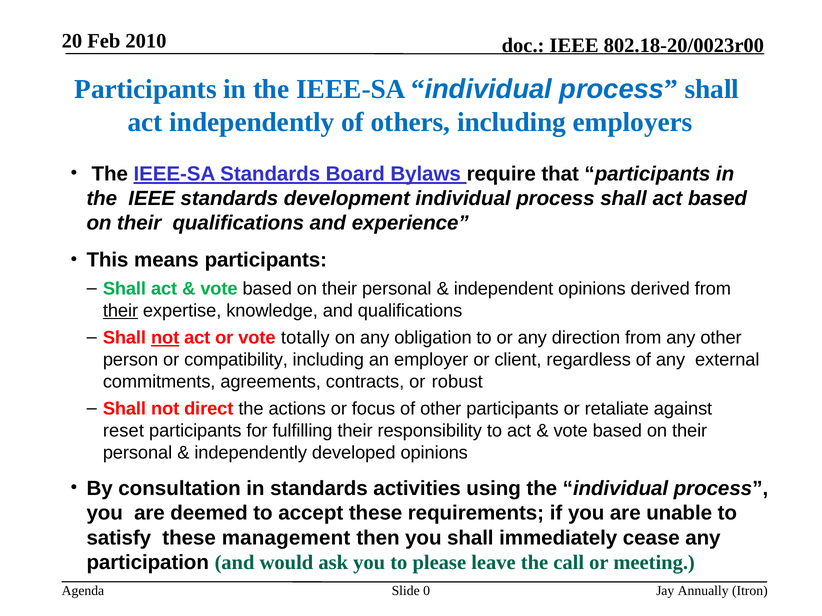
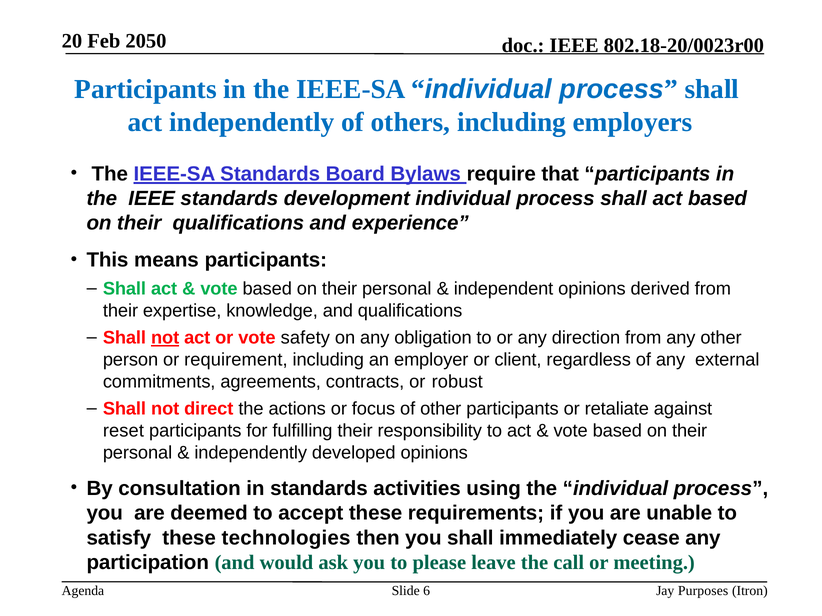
2010: 2010 -> 2050 (146, 41)
their underline: present -> none (121, 311)
totally: totally -> safety (305, 338)
compatibility: compatibility -> requirement (236, 360)
management: management -> technologies (286, 538)
0: 0 -> 6 (427, 591)
Annually: Annually -> Purposes (703, 591)
